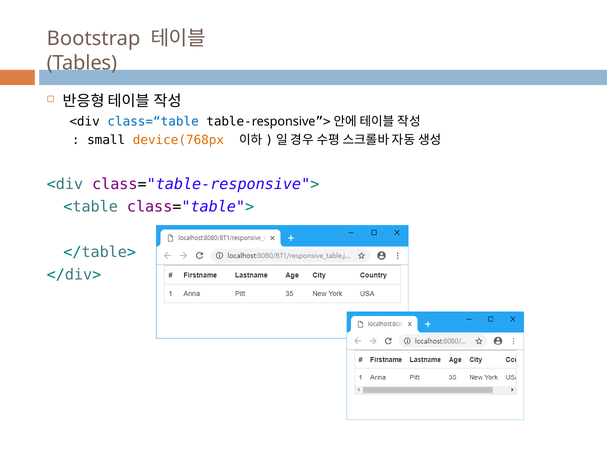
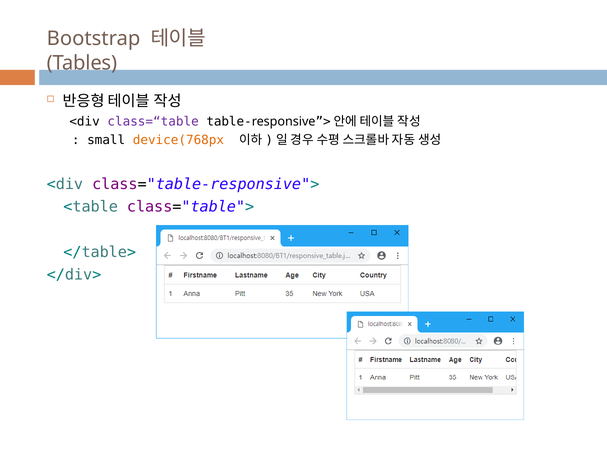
class=“table colour: blue -> purple (153, 121)
